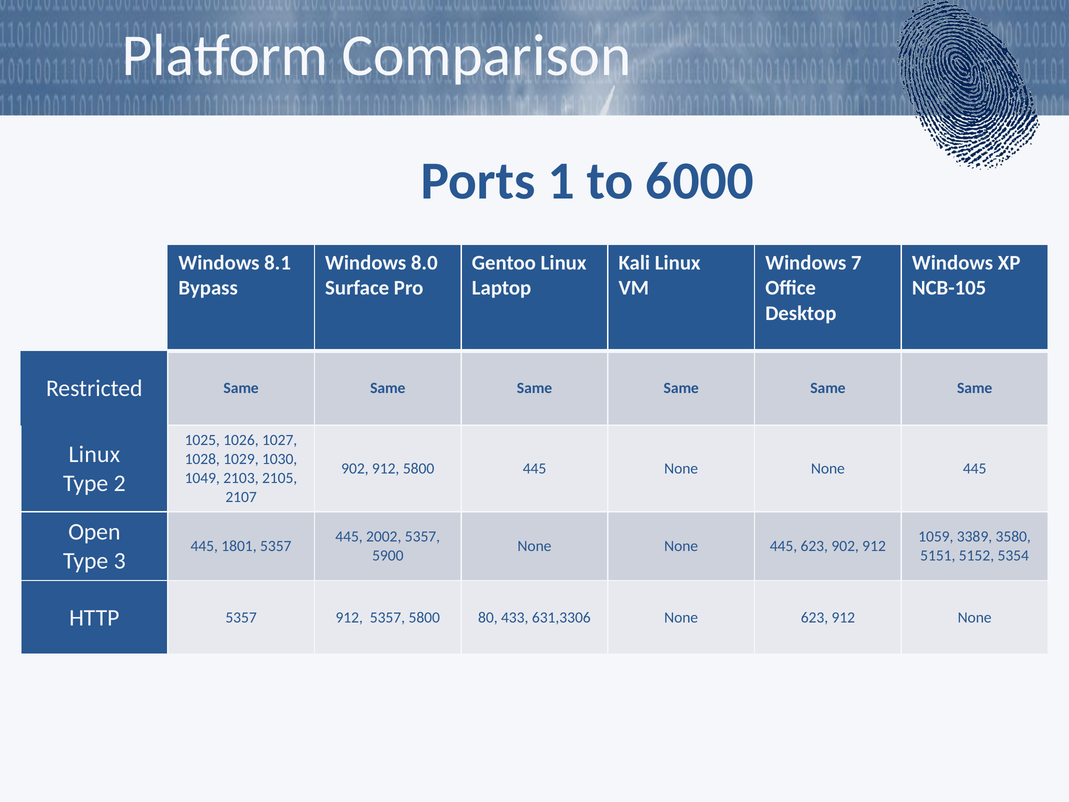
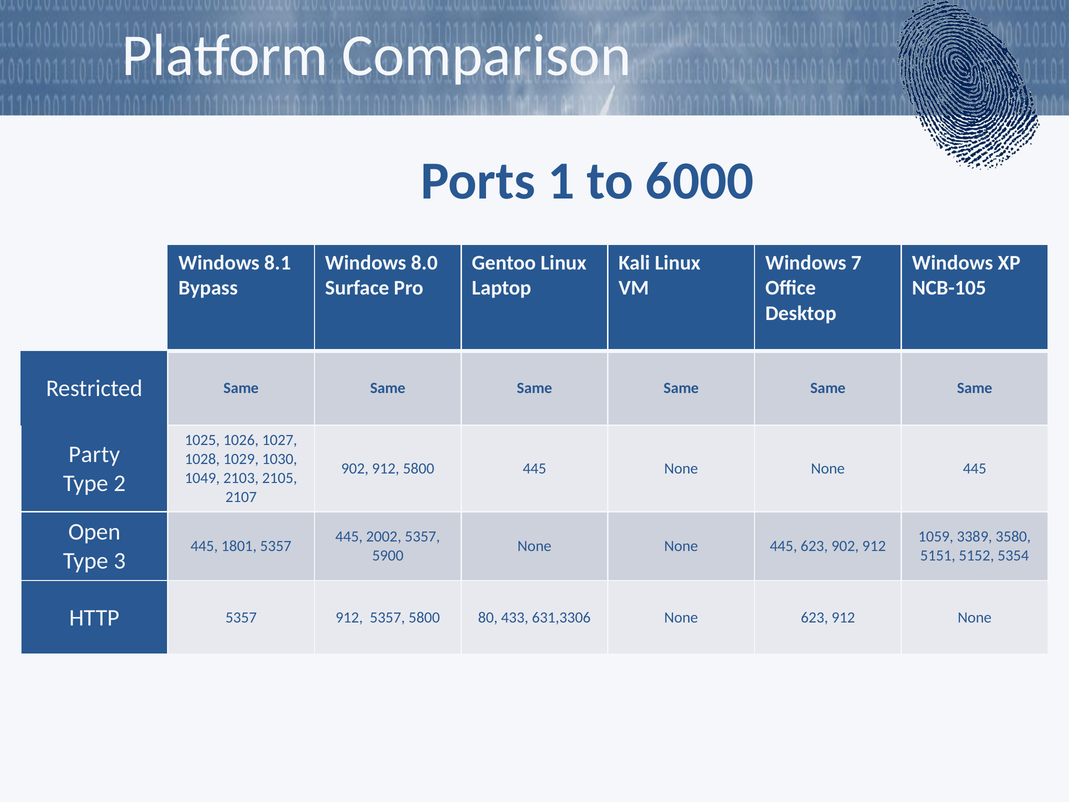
Linux: Linux -> Party (94, 454)
